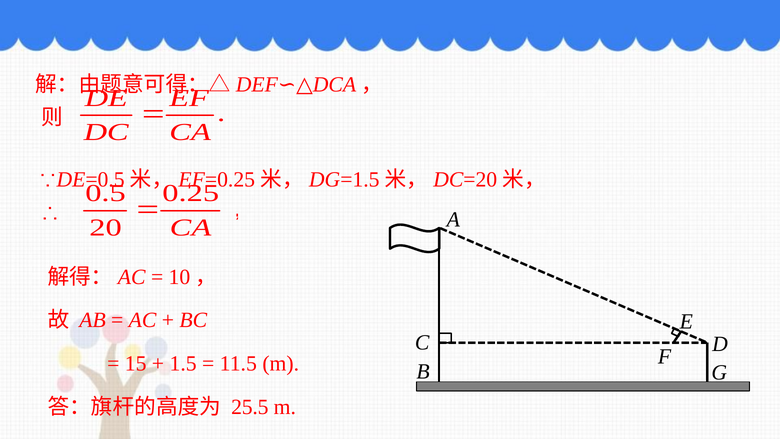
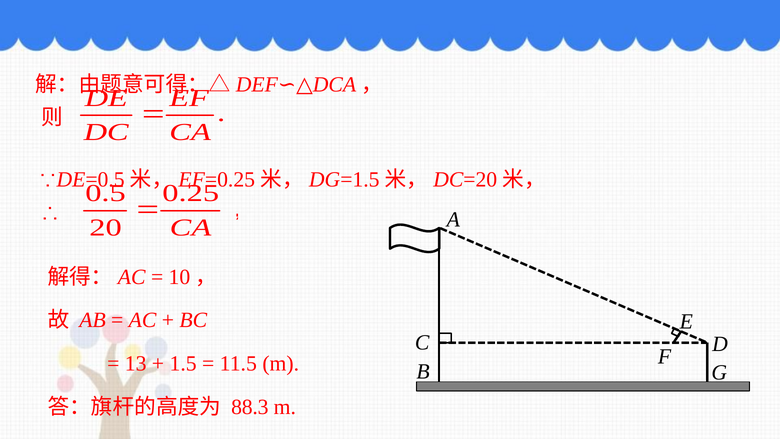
15: 15 -> 13 (136, 363)
25.5: 25.5 -> 88.3 (250, 407)
